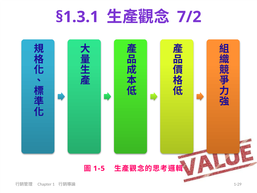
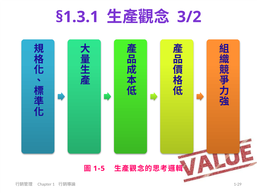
7/2: 7/2 -> 3/2 (189, 17)
